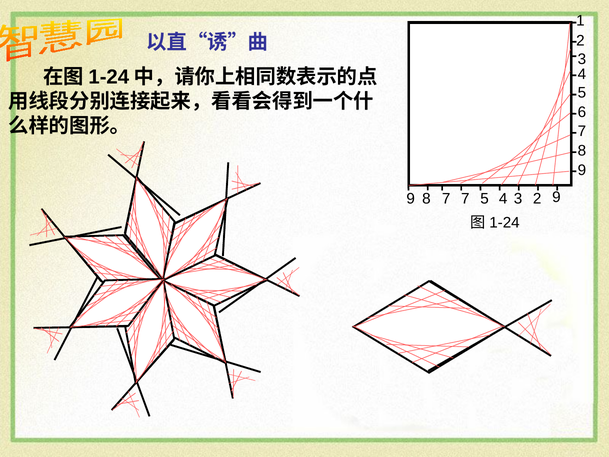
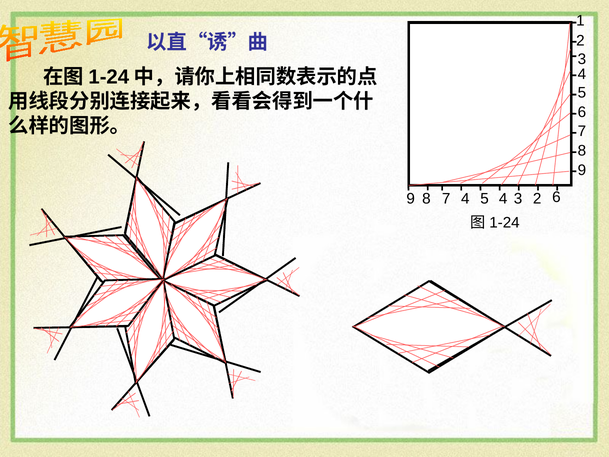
7 7: 7 -> 4 (465, 198)
2 9: 9 -> 6 (556, 197)
